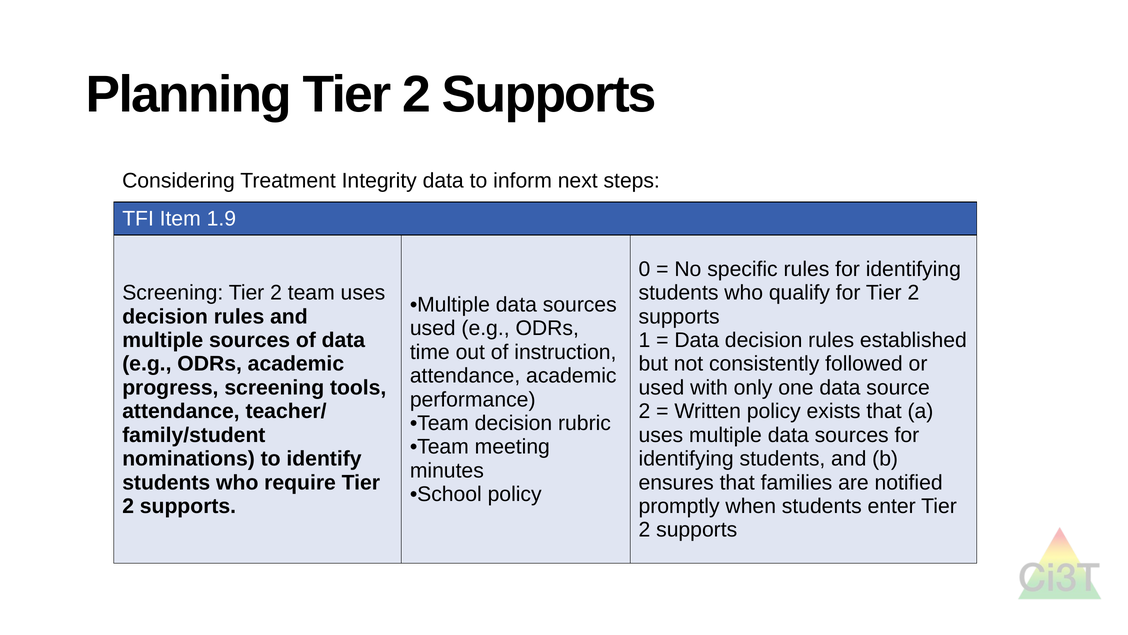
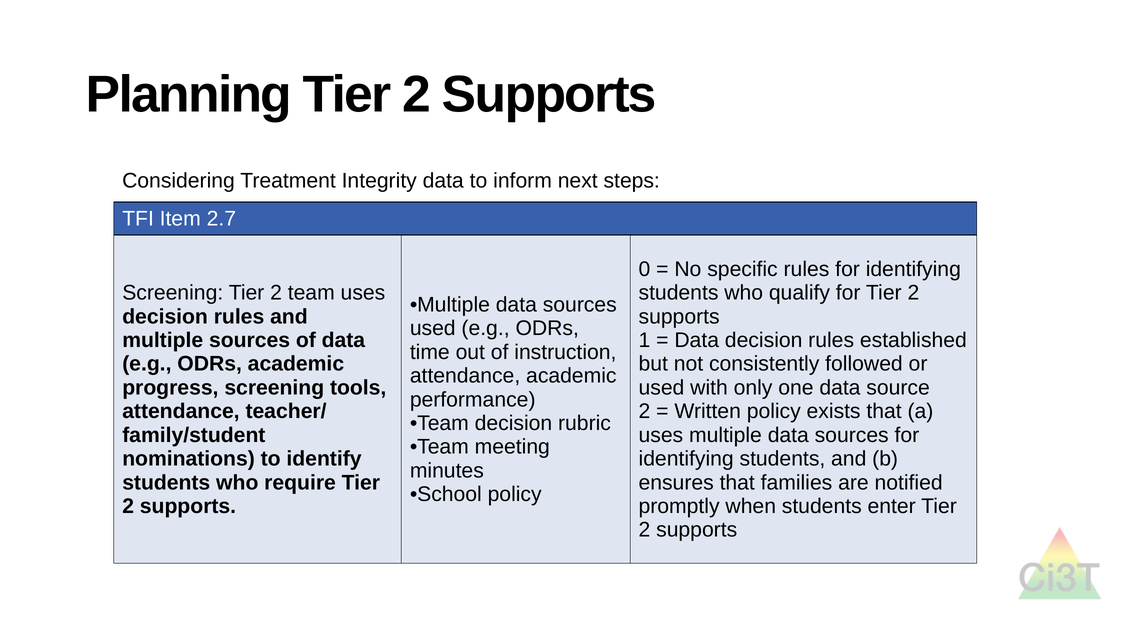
1.9: 1.9 -> 2.7 (221, 219)
